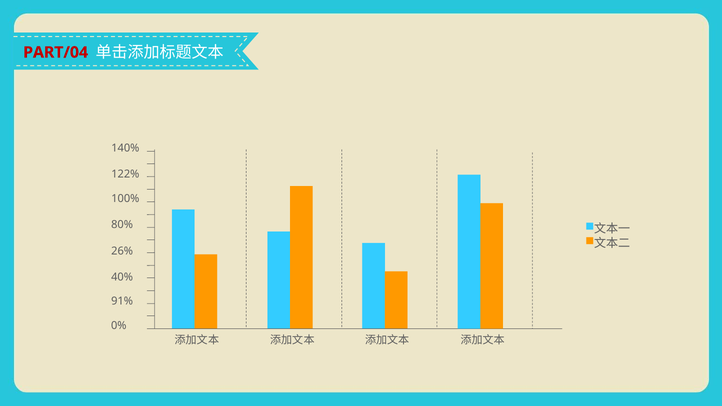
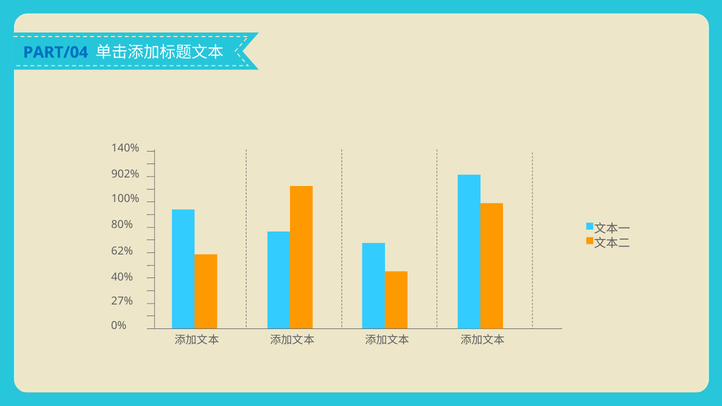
PART/04 colour: red -> blue (56, 52)
122%: 122% -> 902% (125, 174)
26%: 26% -> 62% (122, 251)
91%: 91% -> 27% (122, 301)
